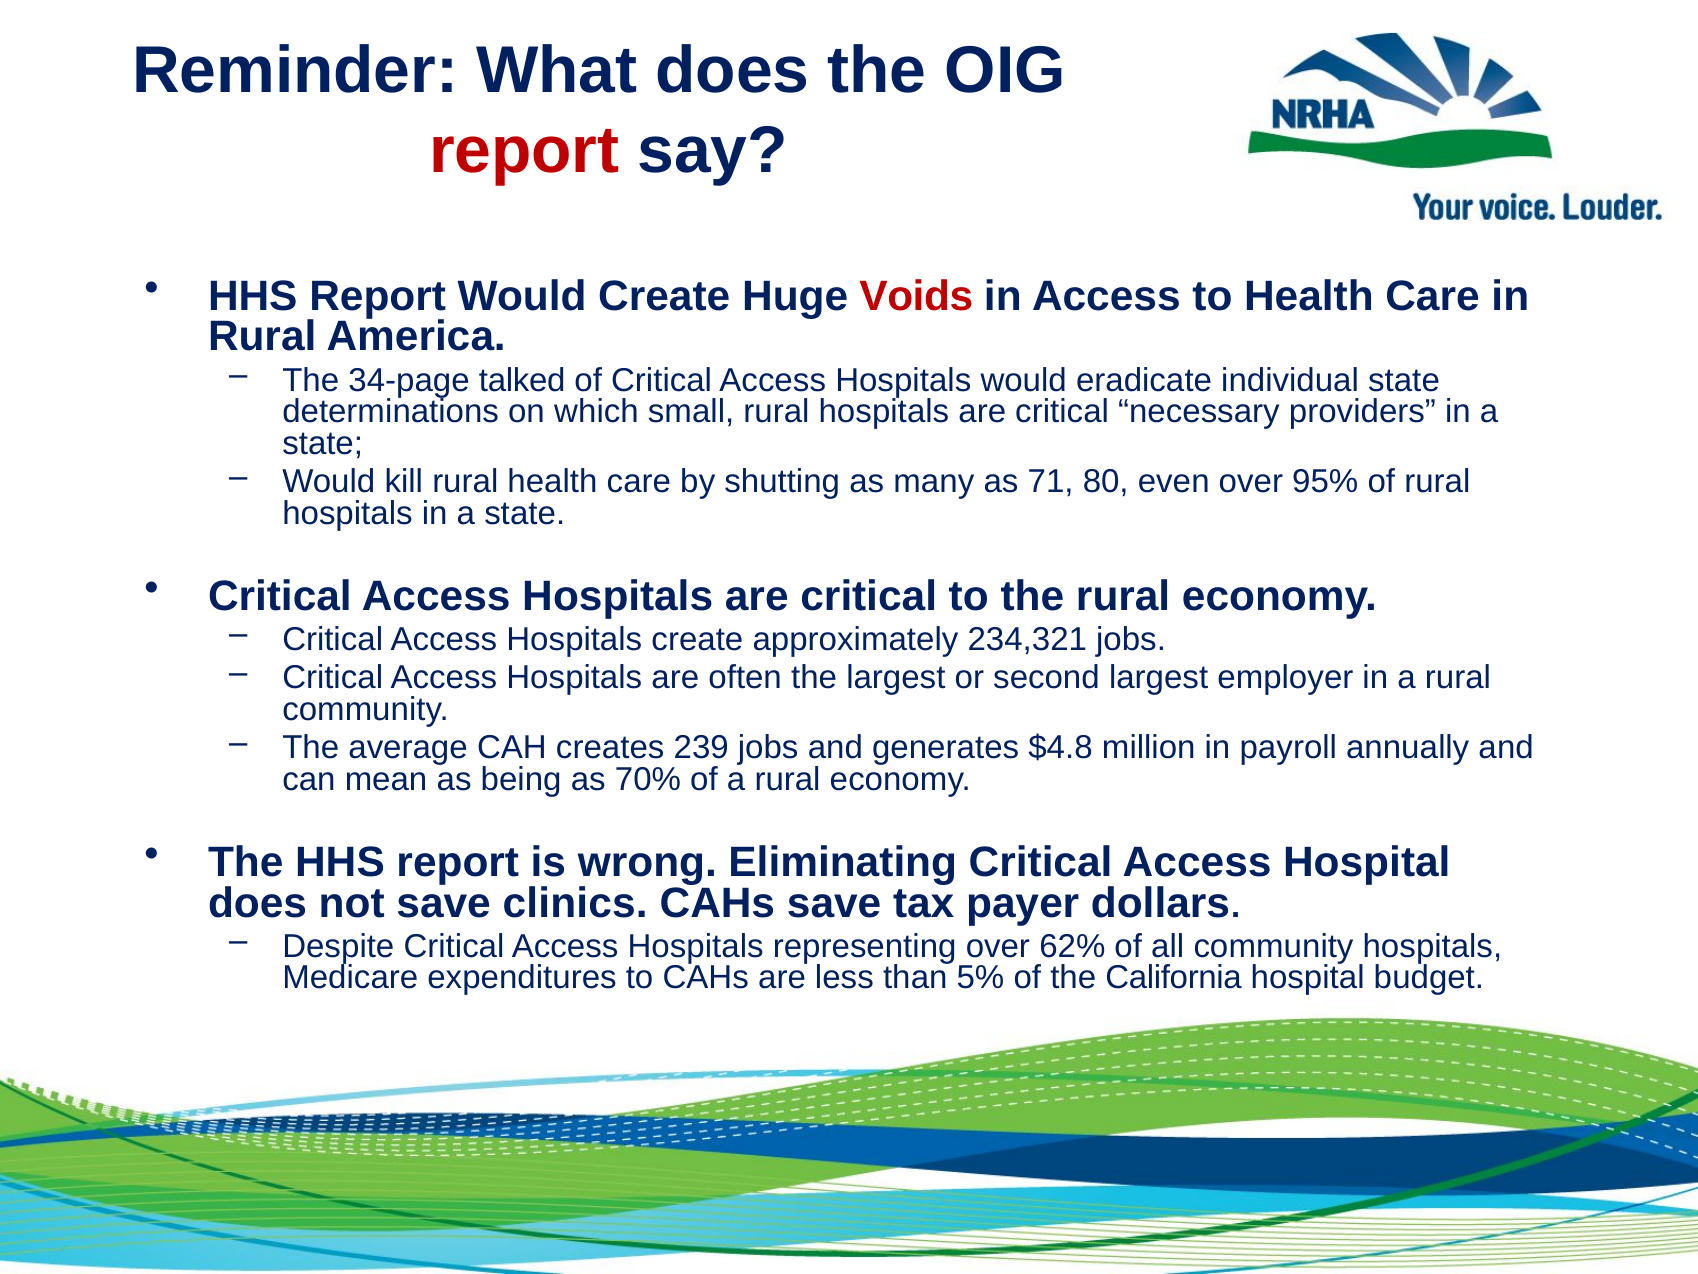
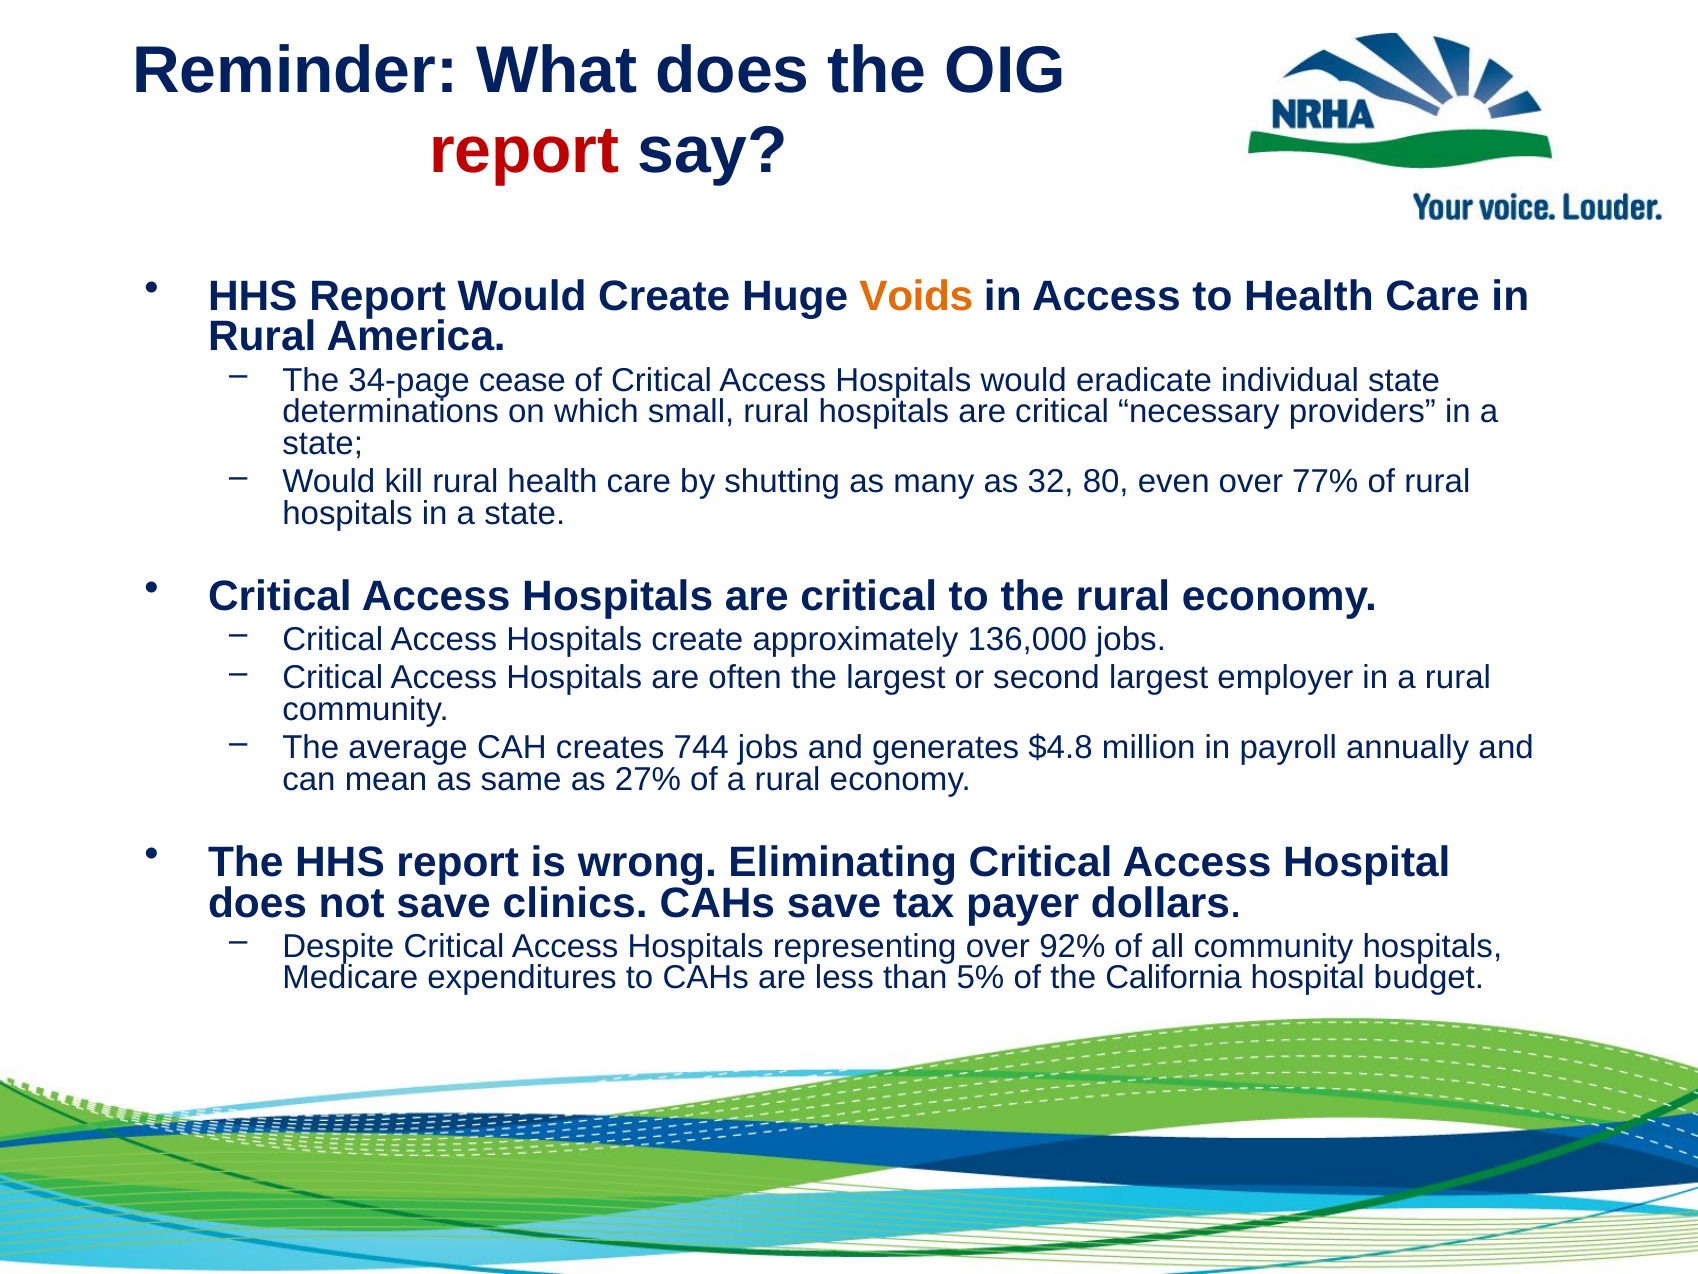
Voids colour: red -> orange (916, 296)
talked: talked -> cease (522, 380)
71: 71 -> 32 (1051, 482)
95%: 95% -> 77% (1325, 482)
234,321: 234,321 -> 136,000 (1027, 639)
239: 239 -> 744 (701, 748)
being: being -> same (521, 779)
70%: 70% -> 27% (648, 779)
62%: 62% -> 92% (1072, 946)
